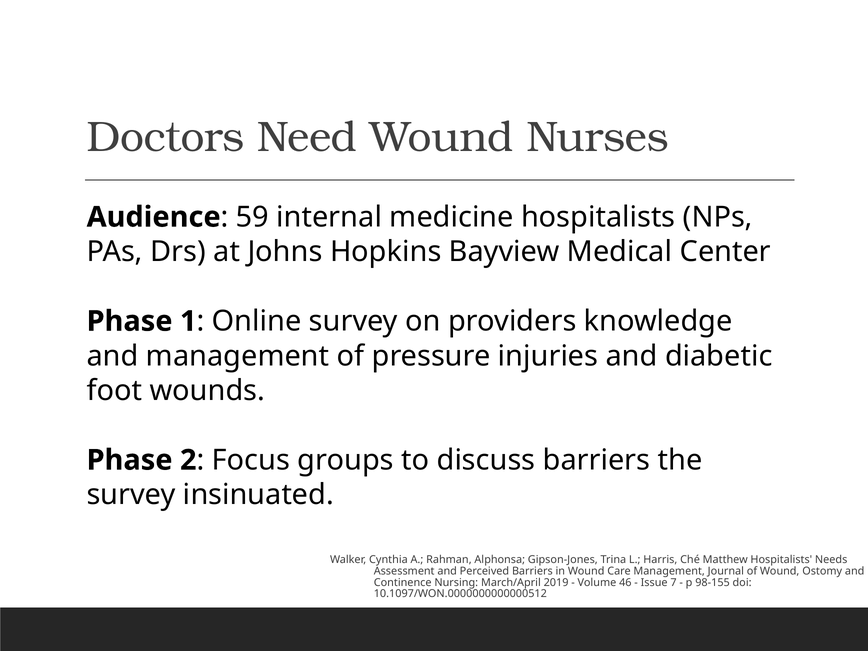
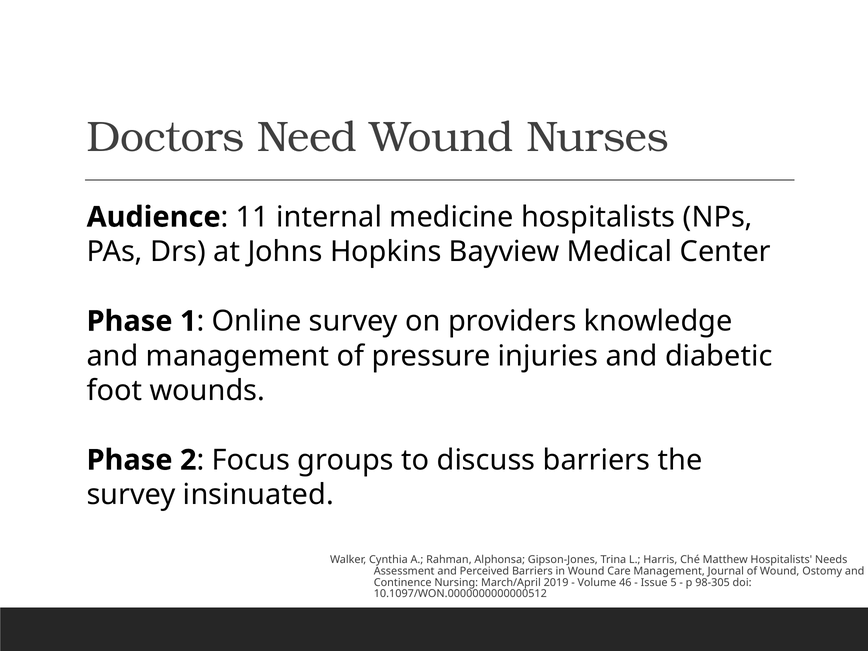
59: 59 -> 11 (252, 217)
7: 7 -> 5 (673, 582)
98-155: 98-155 -> 98-305 (713, 582)
